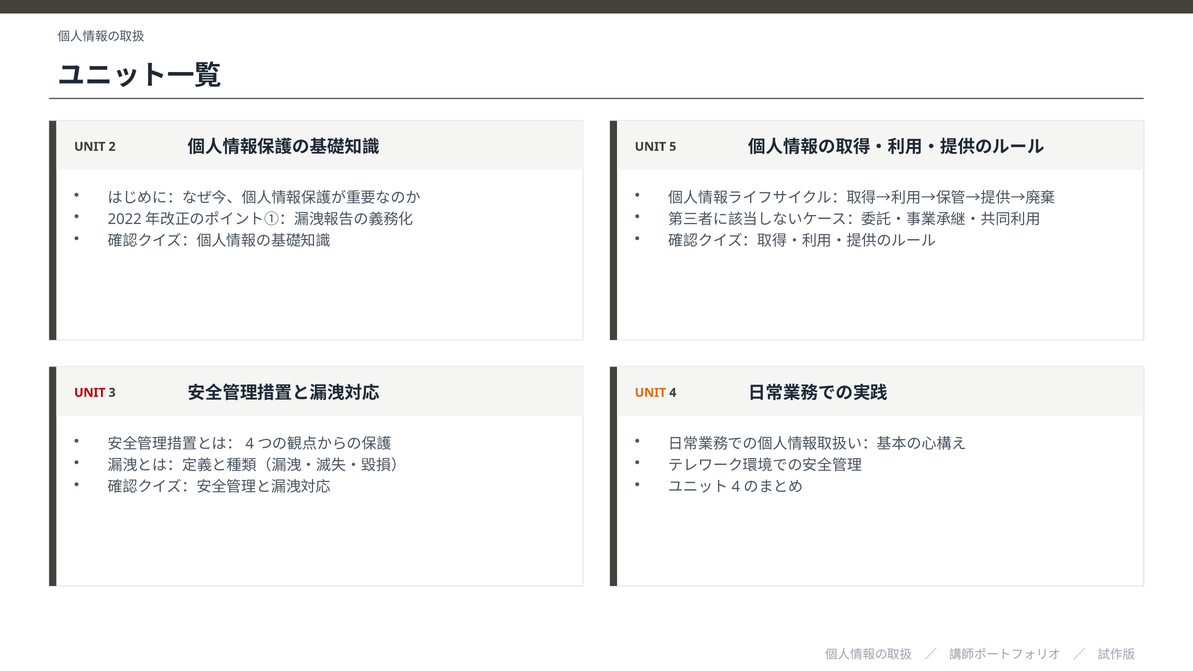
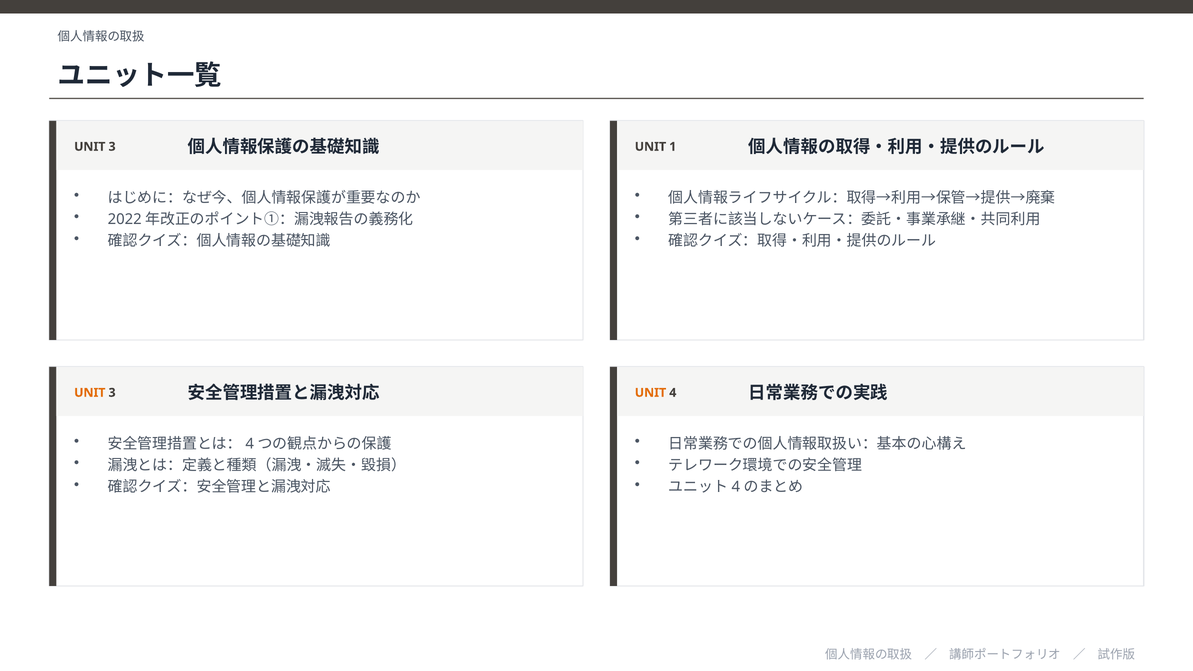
2: 2 -> 3 (112, 147)
5: 5 -> 1 (673, 147)
UNIT colour: red -> orange (90, 393)
